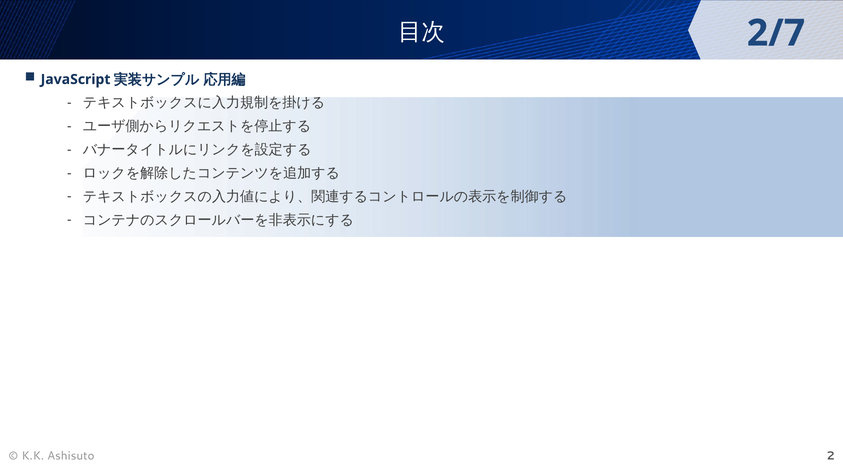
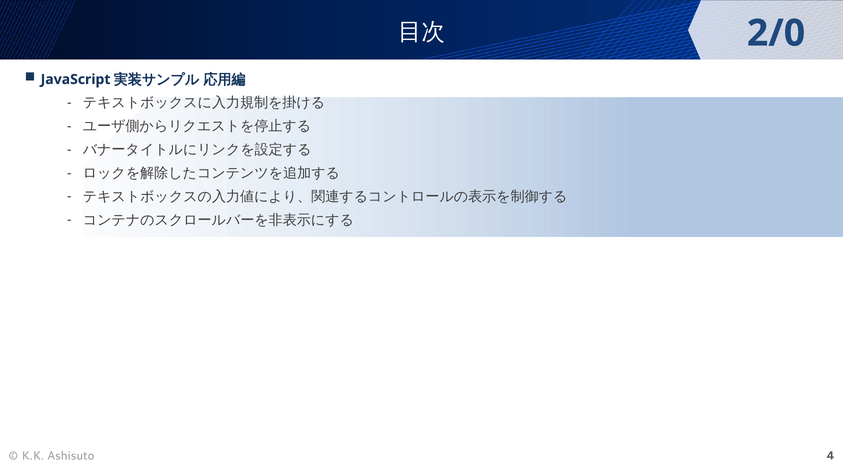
2/7: 2/7 -> 2/0 (776, 33)
2: 2 -> 4 (831, 456)
